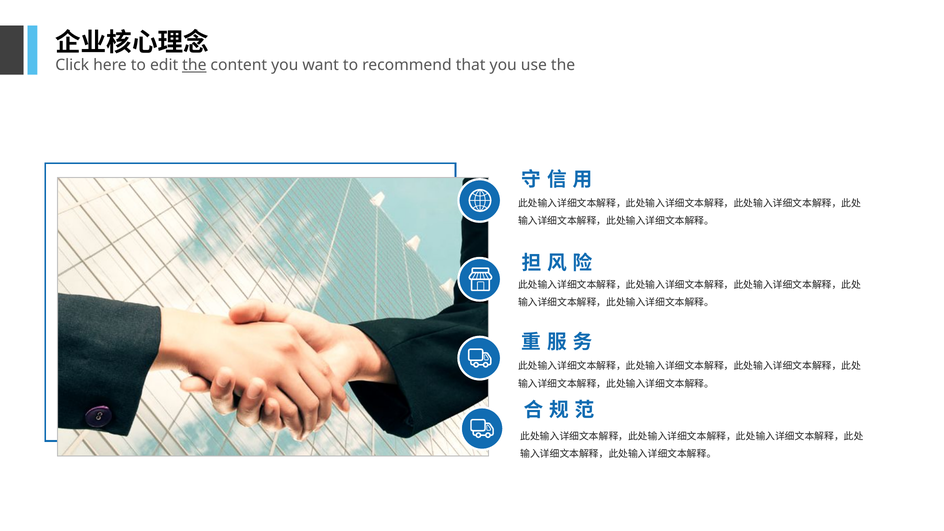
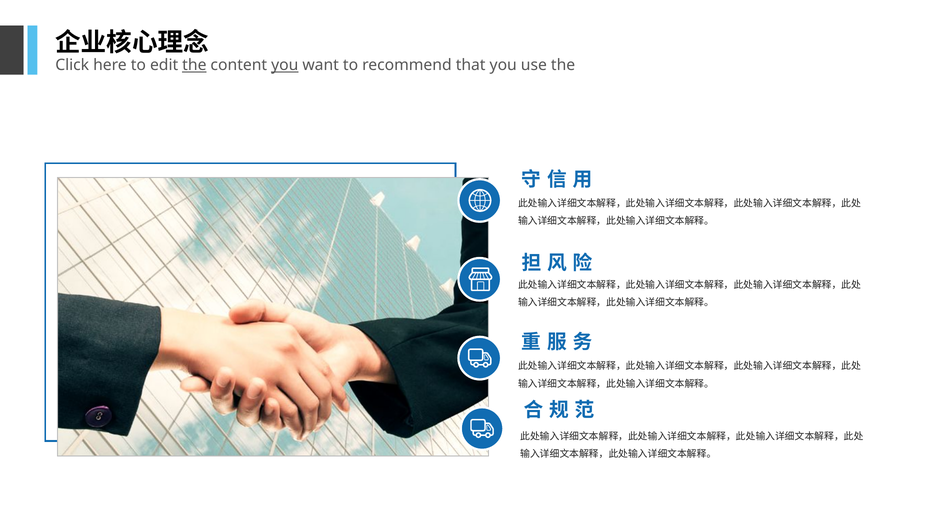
you underline: none -> present (285, 65)
